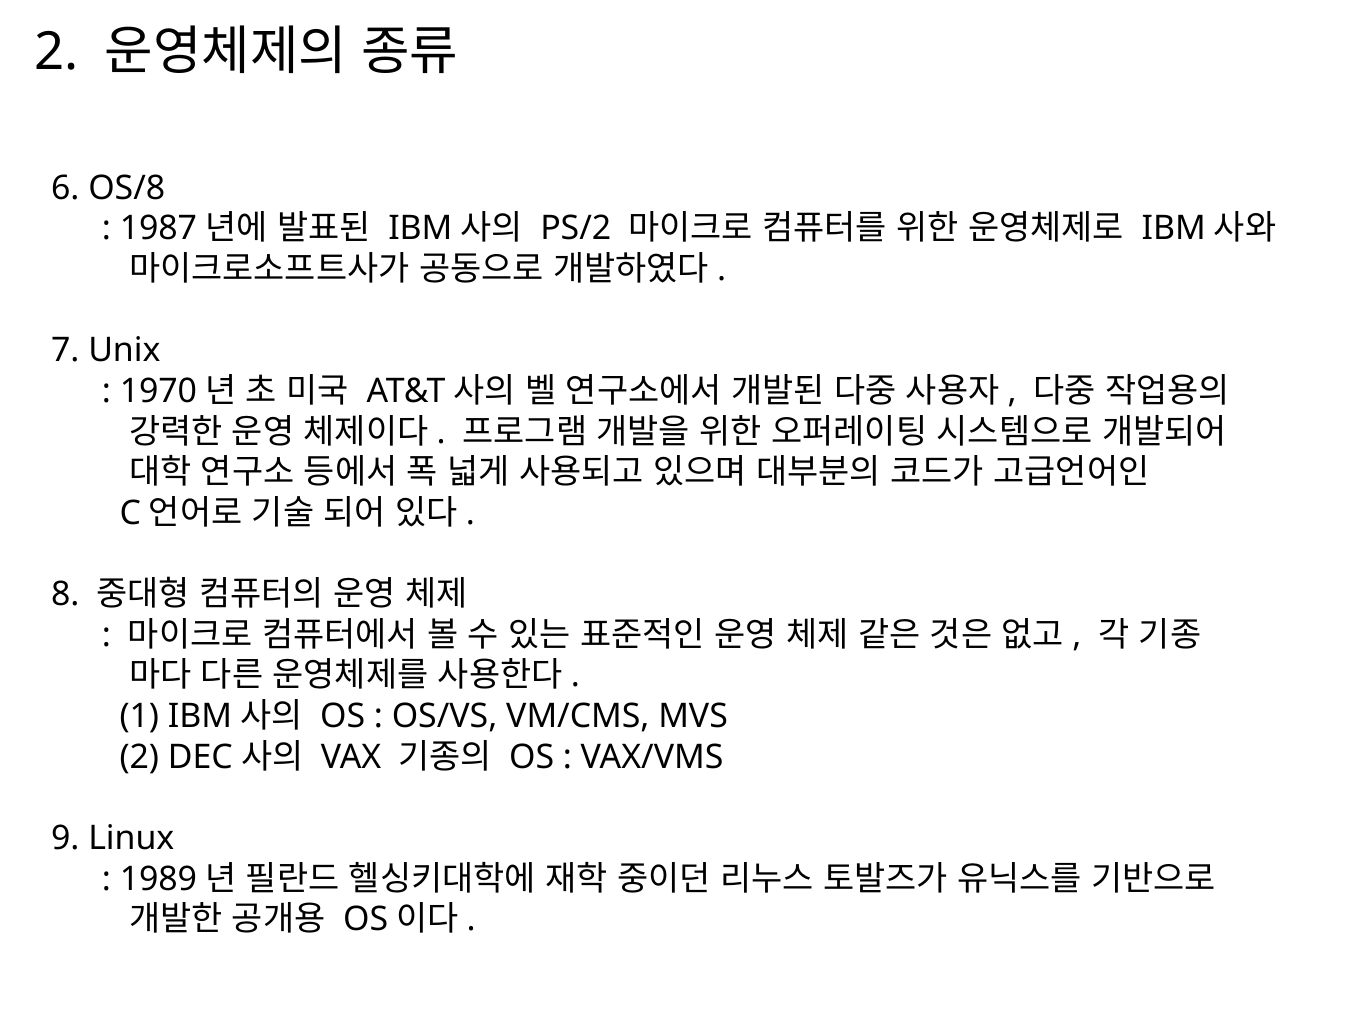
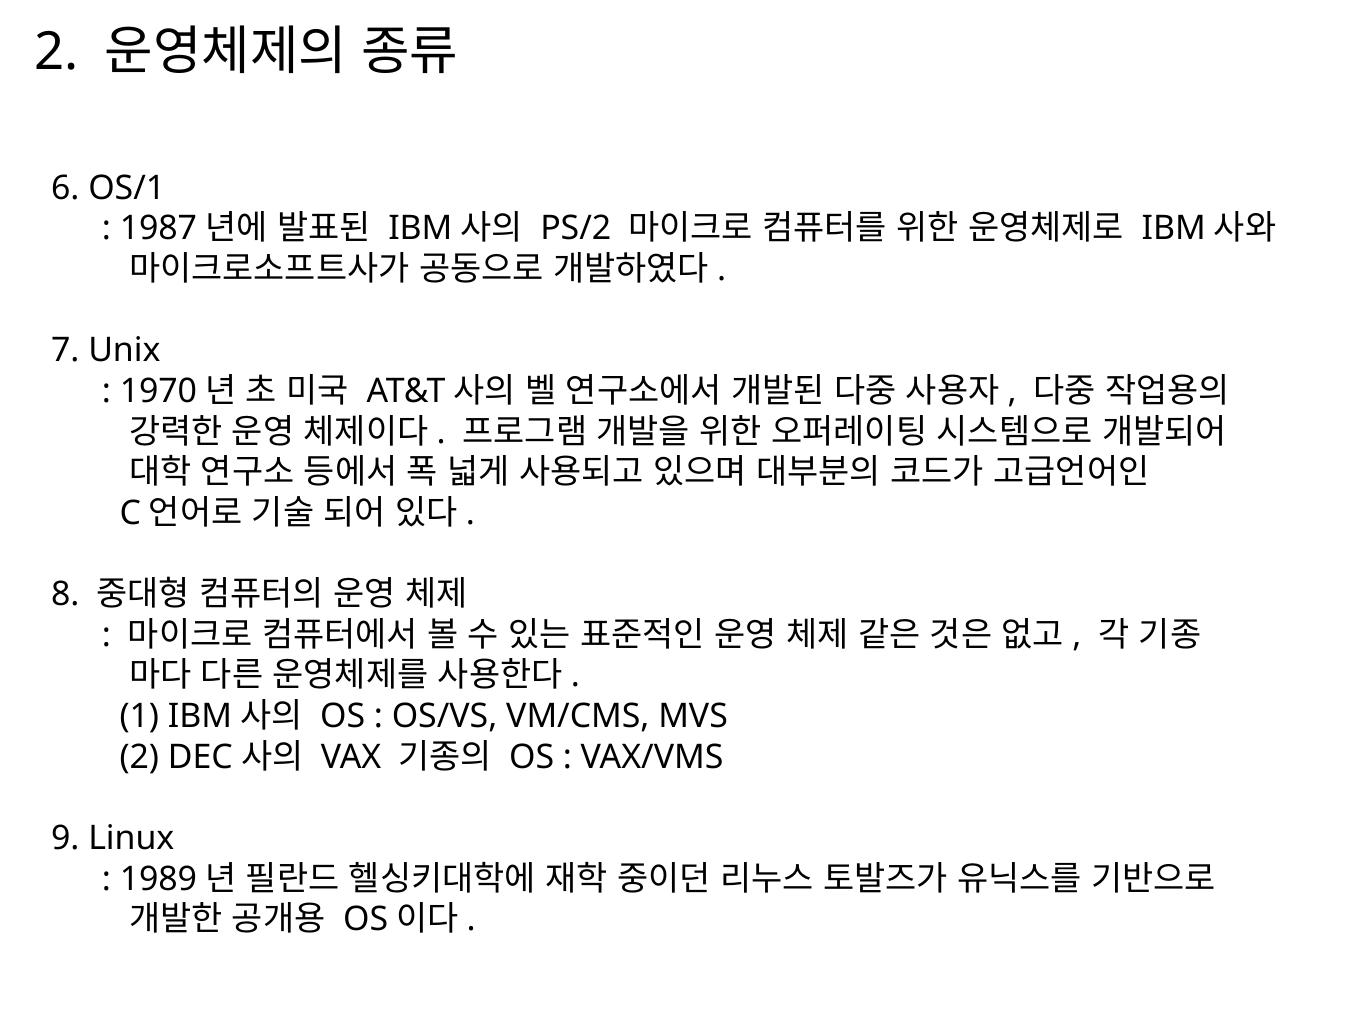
OS/8: OS/8 -> OS/1 (127, 188)
